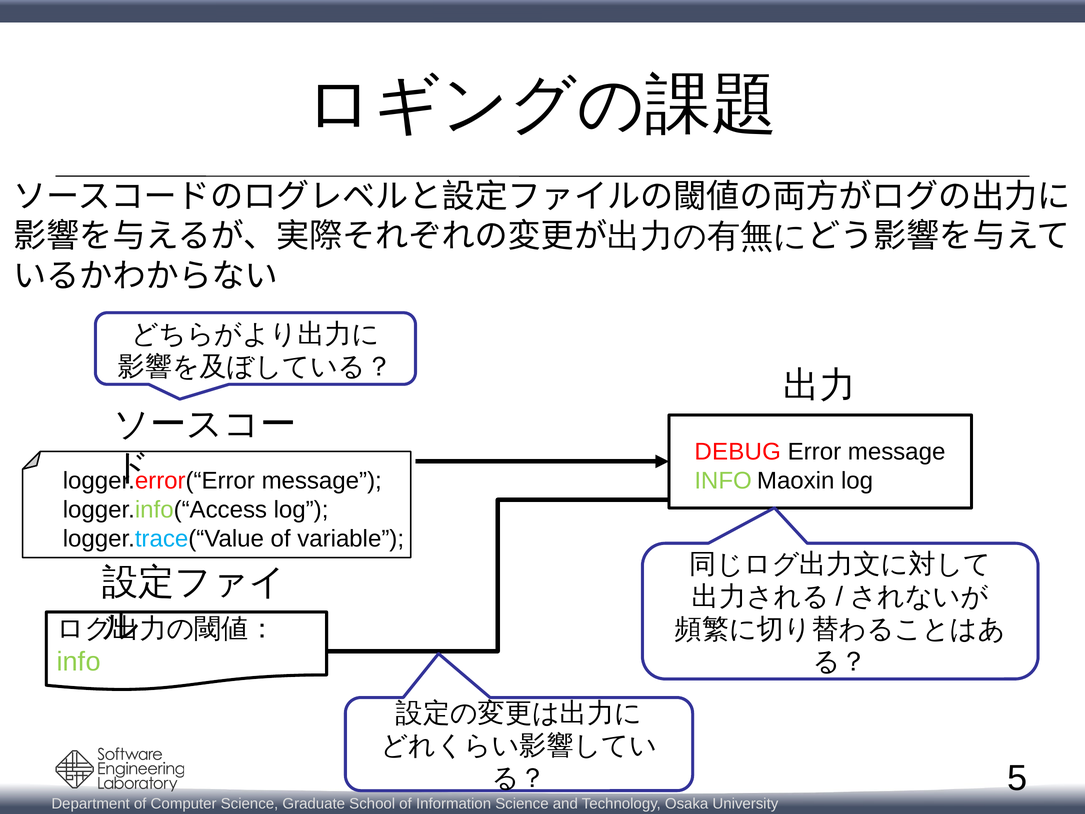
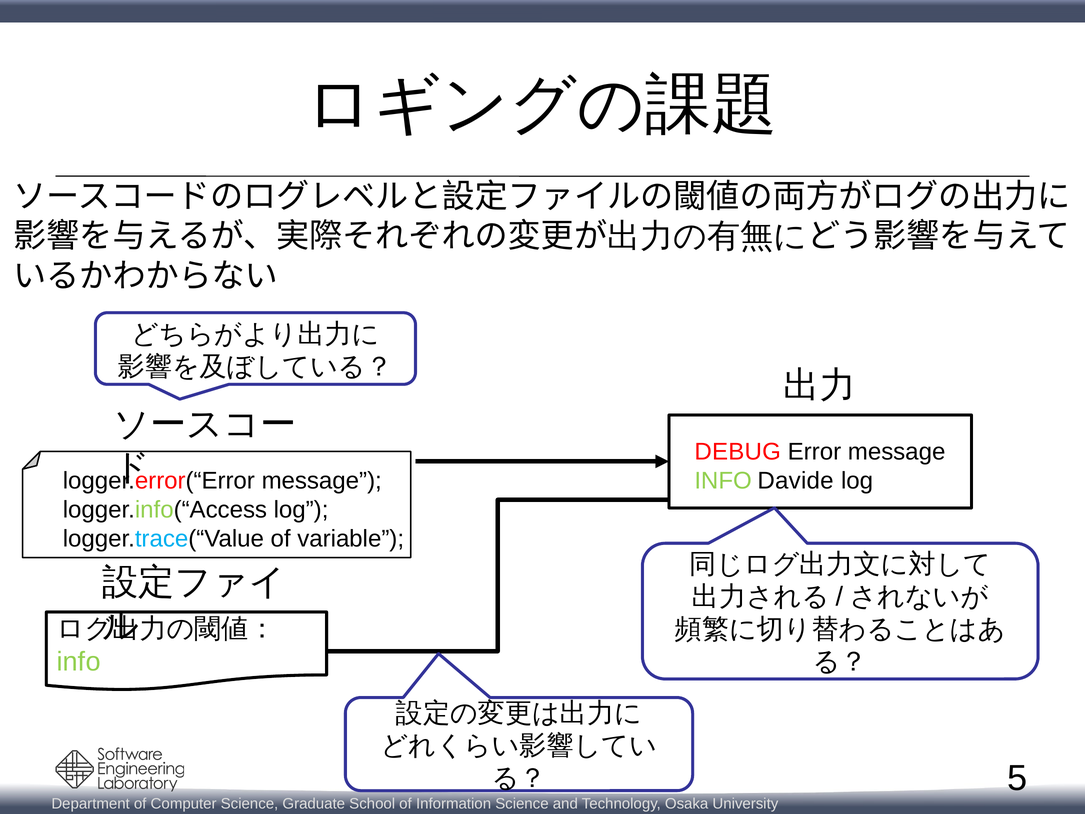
Maoxin: Maoxin -> Davide (796, 481)
